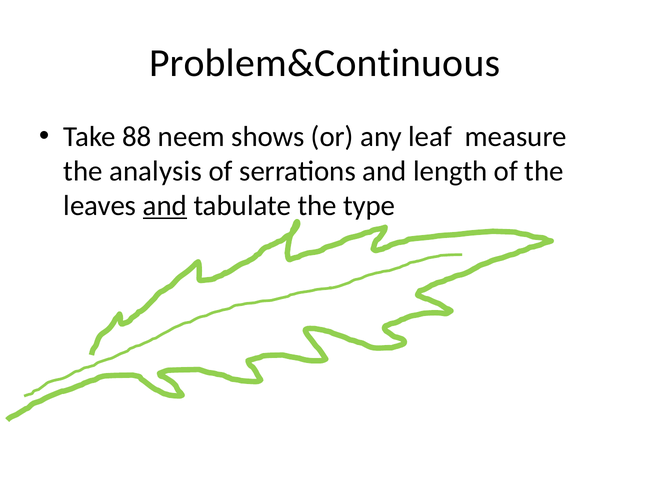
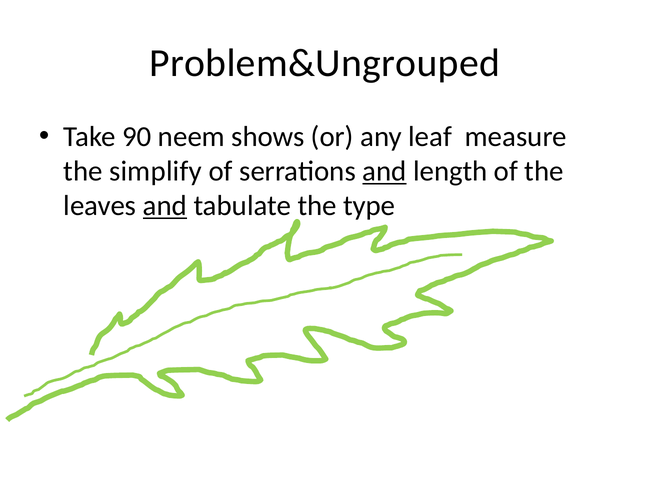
Problem&Continuous: Problem&Continuous -> Problem&Ungrouped (325, 63)
88: 88 -> 90 (137, 136)
analysis: analysis -> simplify (155, 171)
and underline: none -> present (385, 171)
